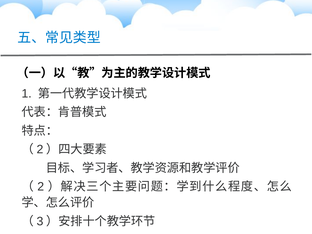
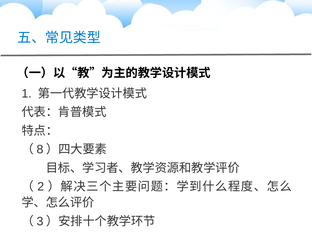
2: 2 -> 8 (40, 149)
